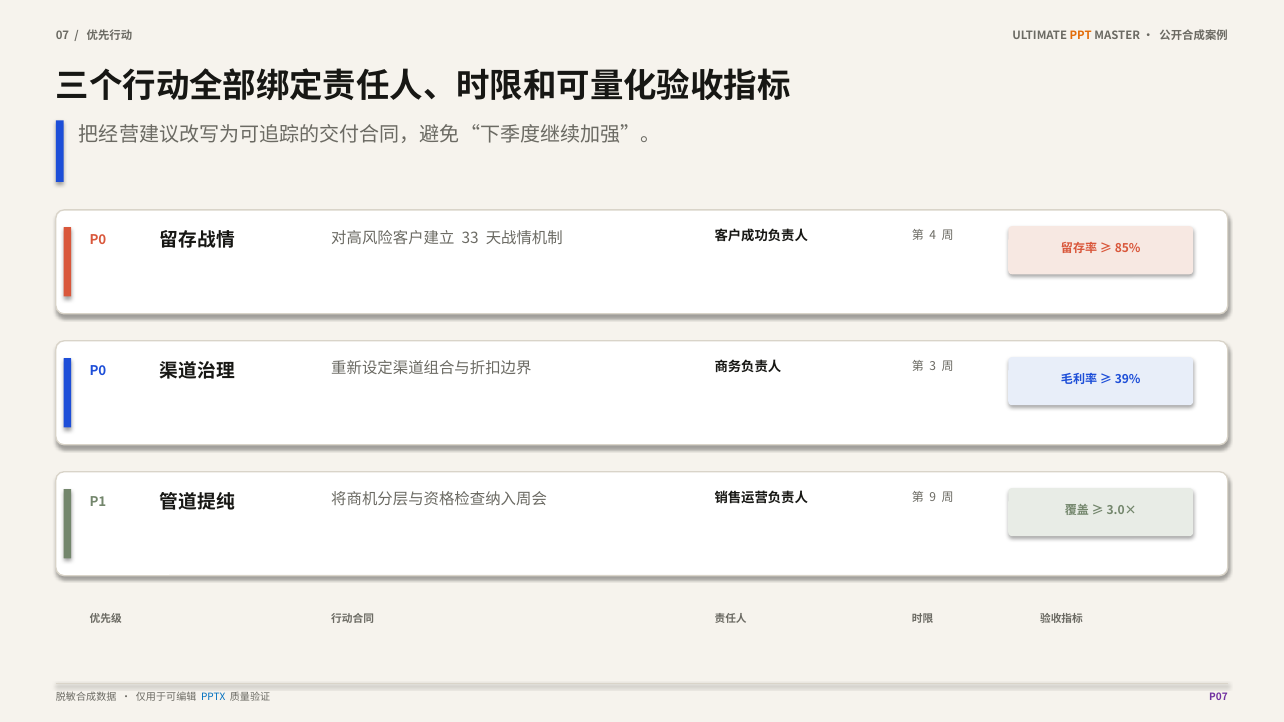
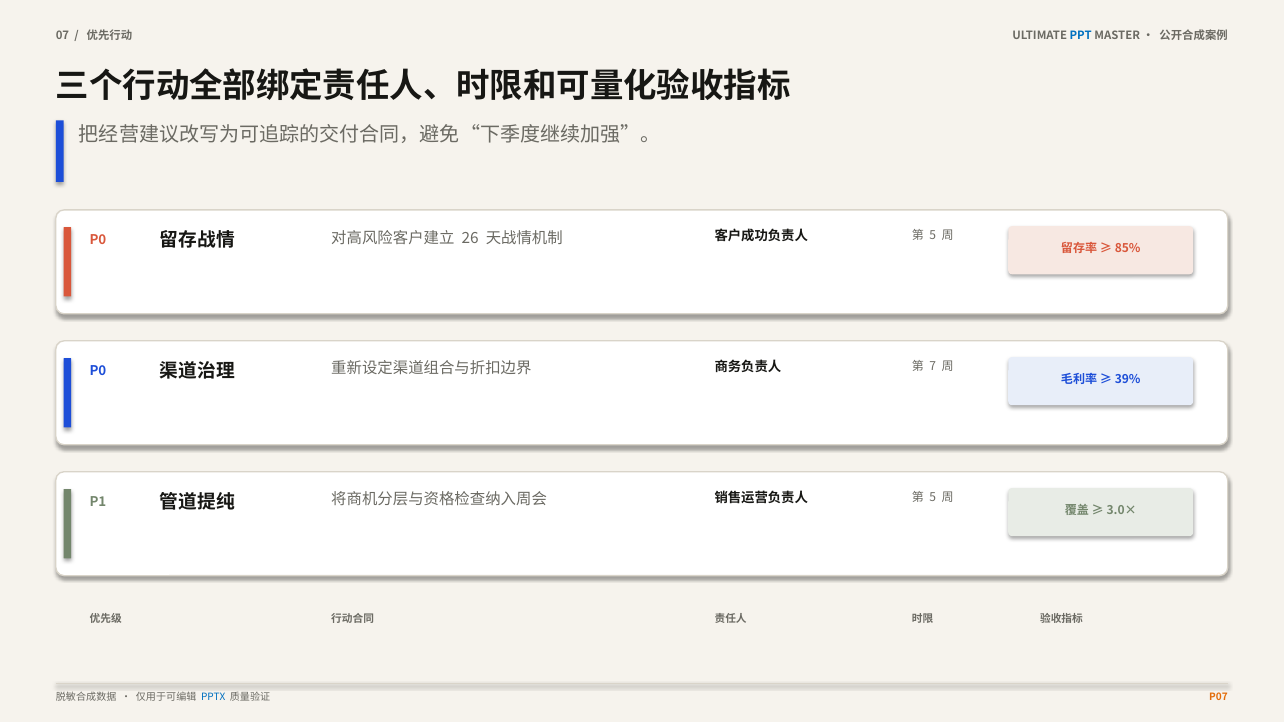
PPT colour: orange -> blue (1081, 36)
33: 33 -> 26 (470, 238)
4: 4 -> 5 (933, 235)
3: 3 -> 7 (933, 366)
9: 9 -> 5 (933, 497)
P07 colour: purple -> orange (1219, 697)
